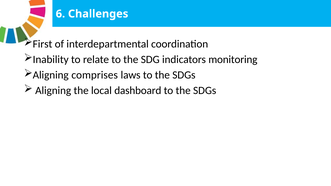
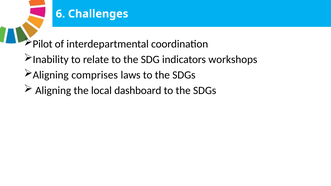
First: First -> Pilot (43, 44)
monitoring: monitoring -> workshops (233, 59)
